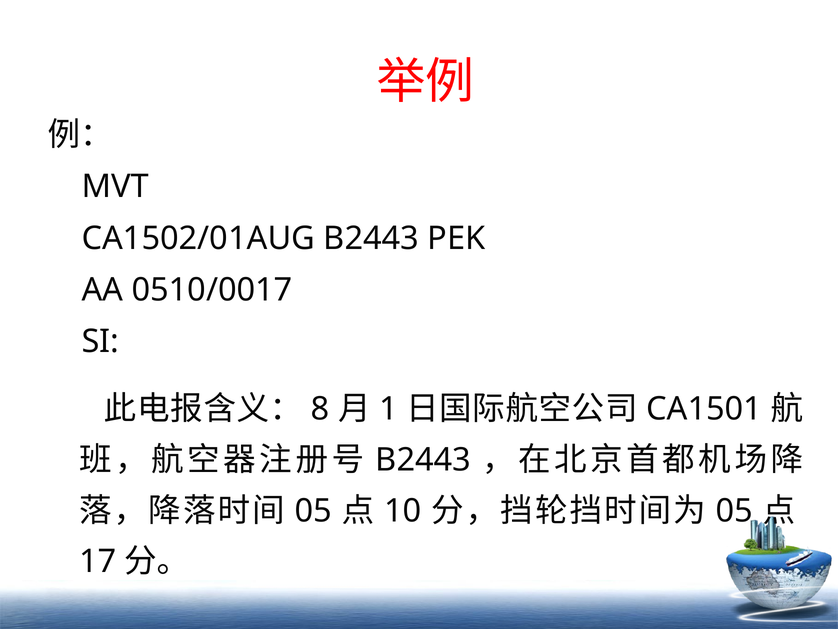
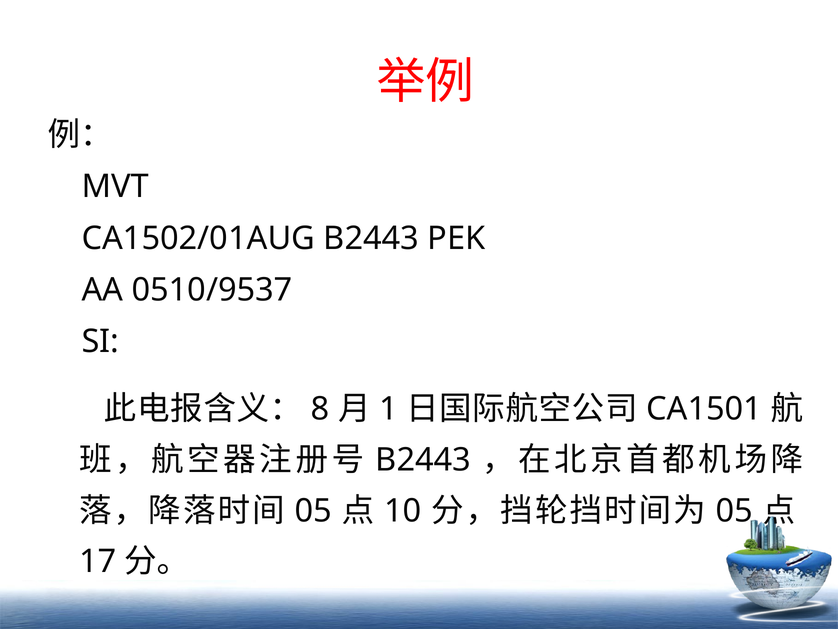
0510/0017: 0510/0017 -> 0510/9537 (212, 290)
